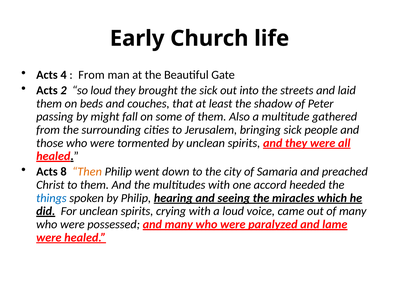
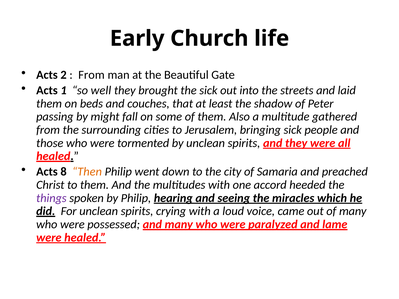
4: 4 -> 2 (64, 75)
2: 2 -> 1 (64, 90)
so loud: loud -> well (101, 90)
things colour: blue -> purple (51, 198)
